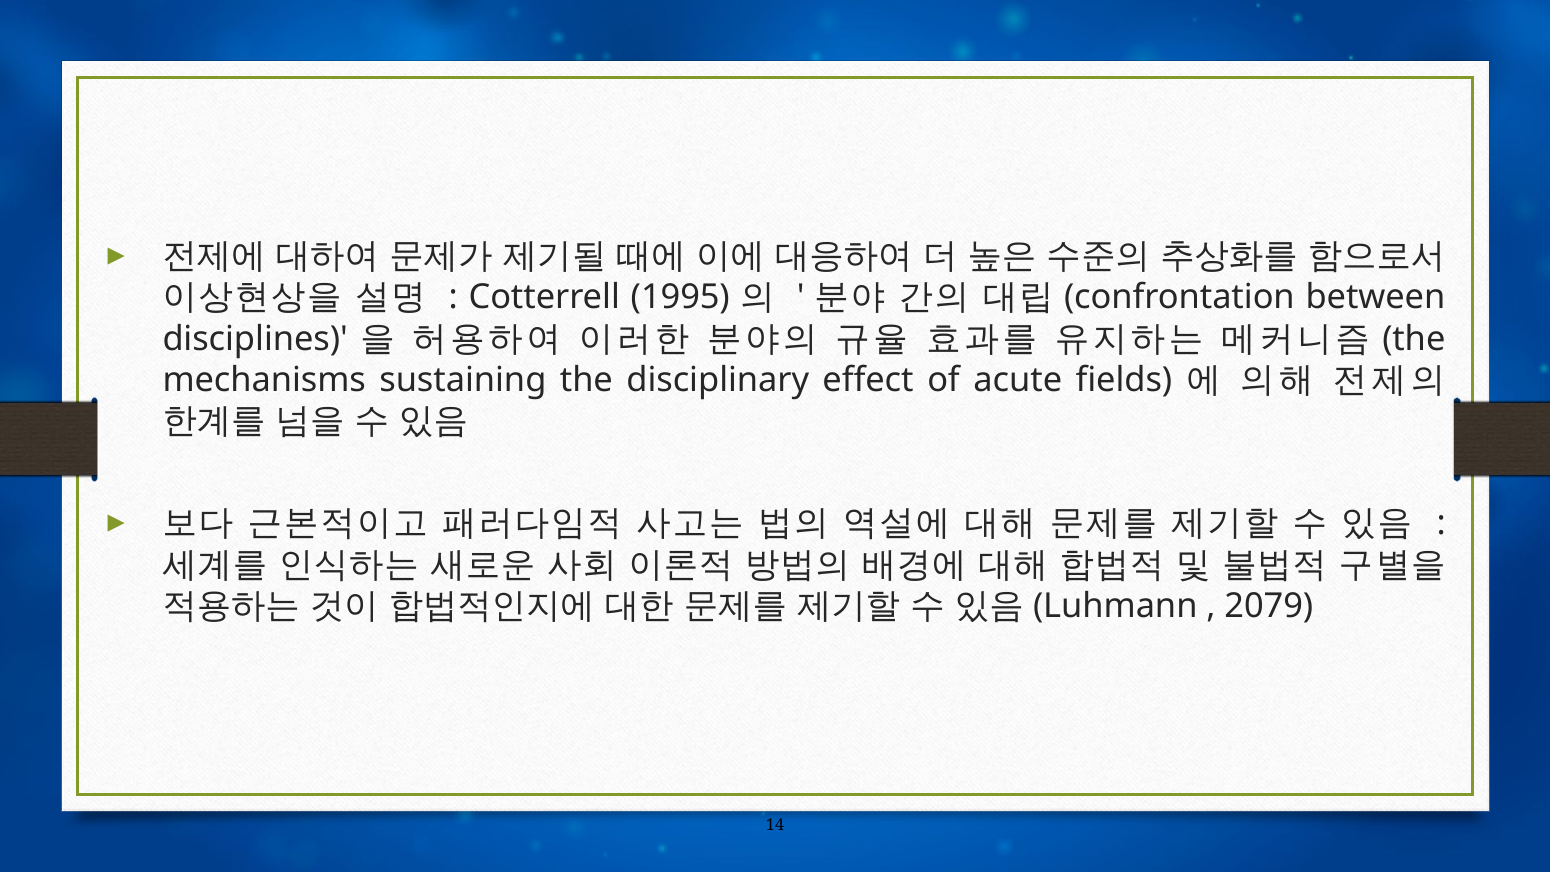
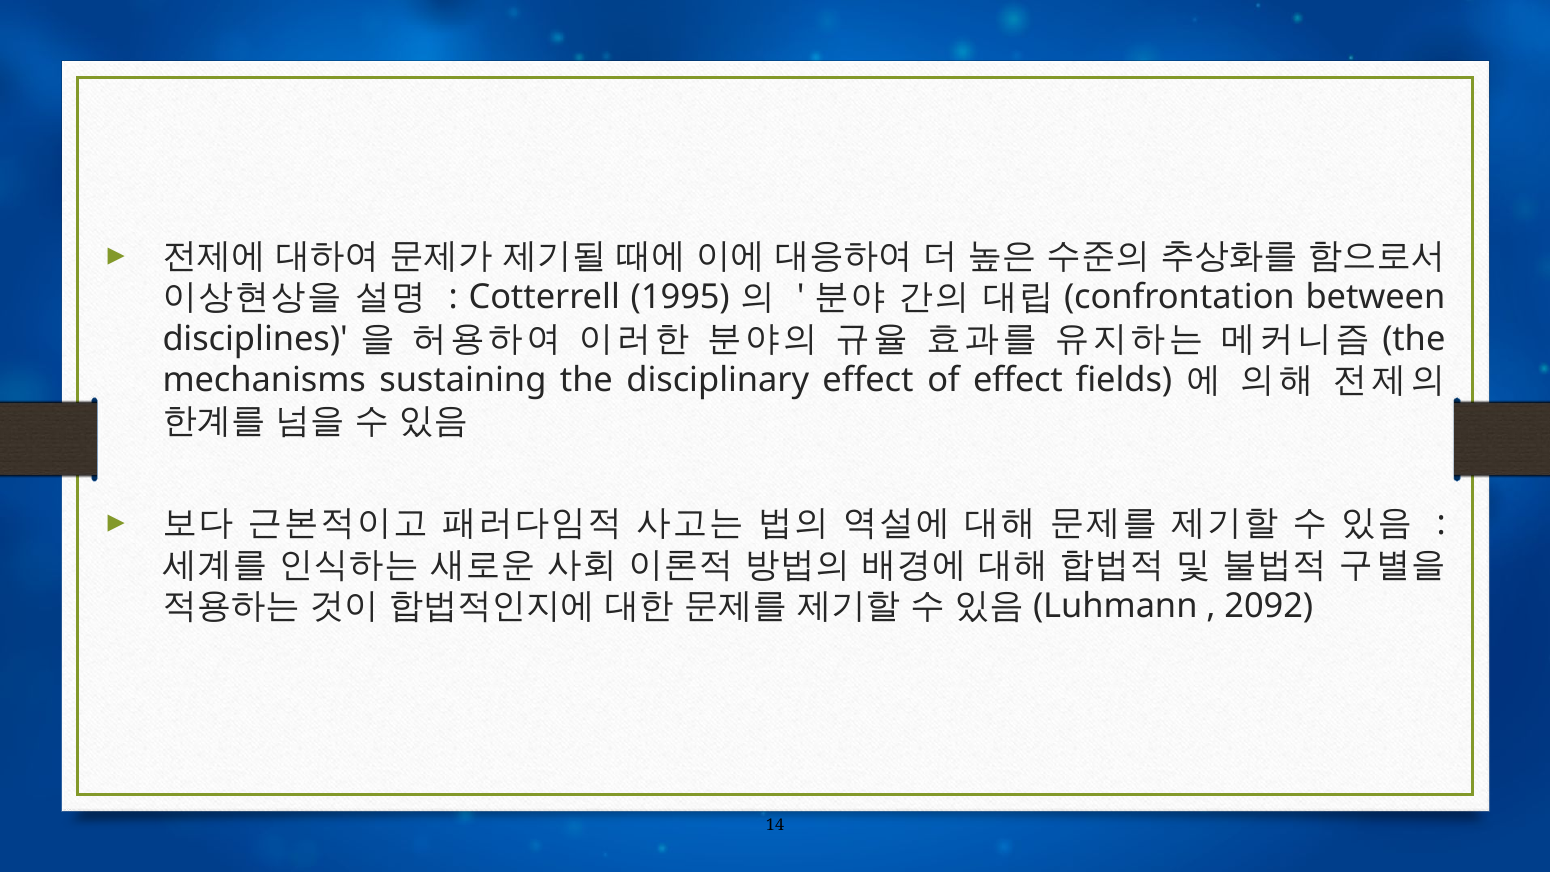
of acute: acute -> effect (1018, 380)
2079: 2079 -> 2092 (1269, 606)
